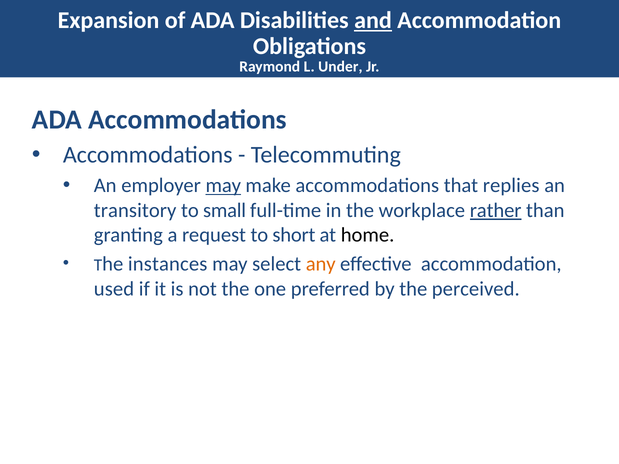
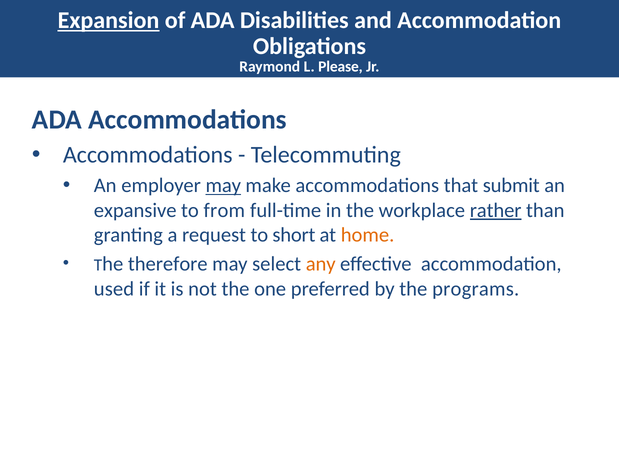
Expansion underline: none -> present (109, 20)
and underline: present -> none (373, 20)
Under: Under -> Please (340, 67)
replies: replies -> submit (511, 186)
transitory: transitory -> expansive (135, 211)
small: small -> from (224, 211)
home colour: black -> orange (368, 235)
instances: instances -> therefore (168, 264)
perceived: perceived -> programs (476, 289)
